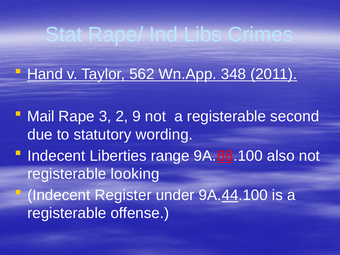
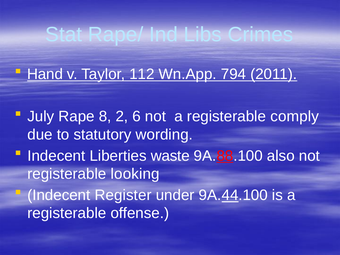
562: 562 -> 112 (142, 74)
348: 348 -> 794 (233, 74)
Mail: Mail -> July (41, 116)
3: 3 -> 8 (105, 116)
9: 9 -> 6 (137, 116)
second: second -> comply (295, 116)
range: range -> waste (170, 156)
